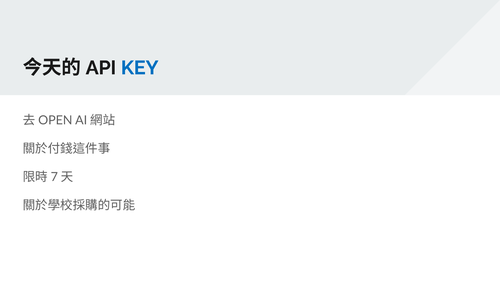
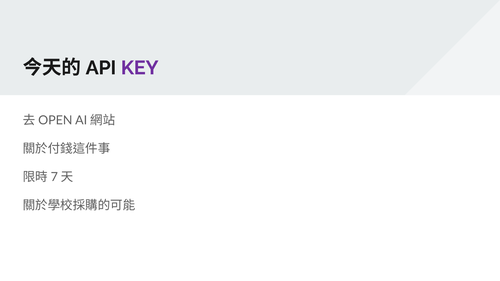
KEY colour: blue -> purple (140, 68)
